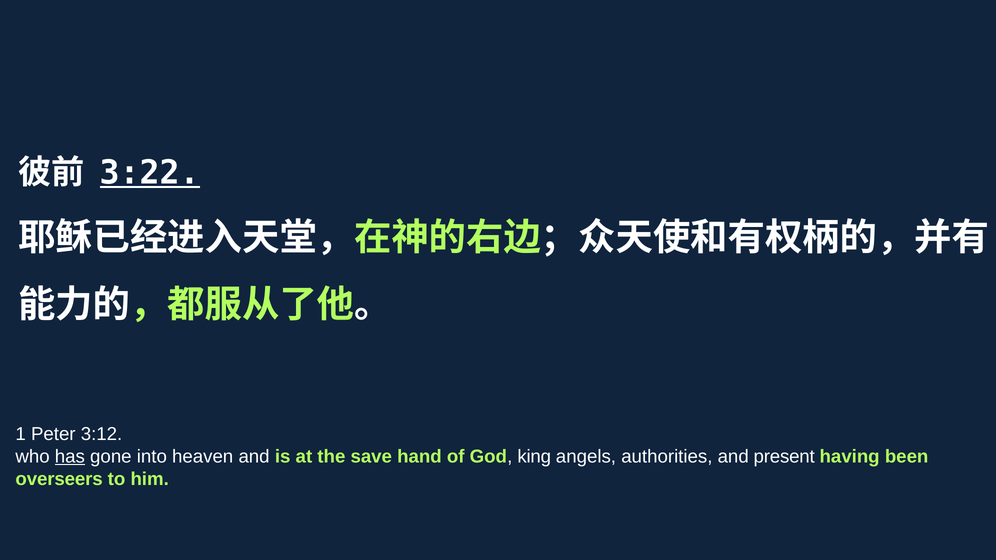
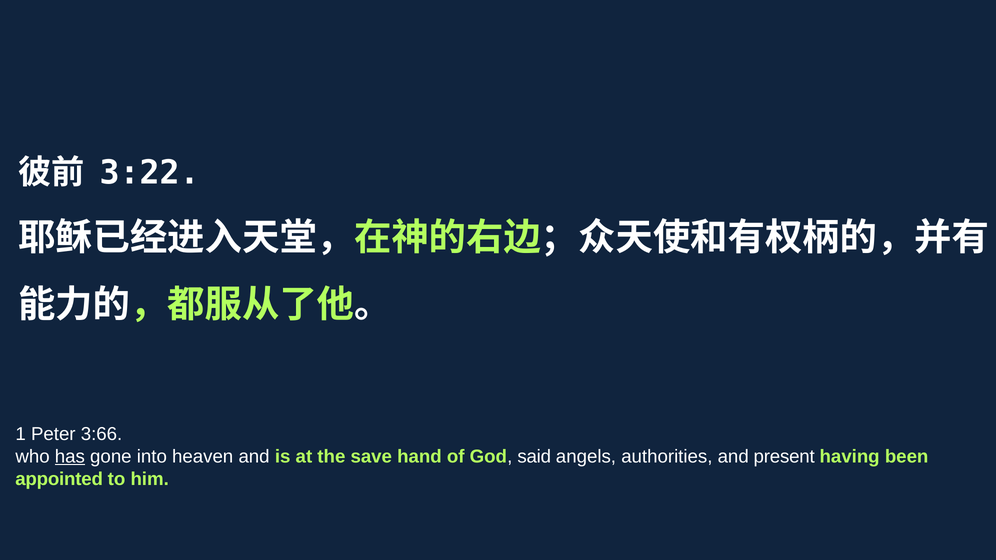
3:22 underline: present -> none (150, 173)
3:12: 3:12 -> 3:66 (102, 434)
king: king -> said (534, 457)
overseers: overseers -> appointed (59, 479)
